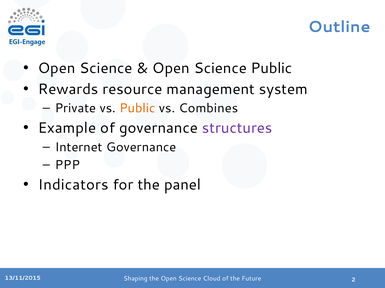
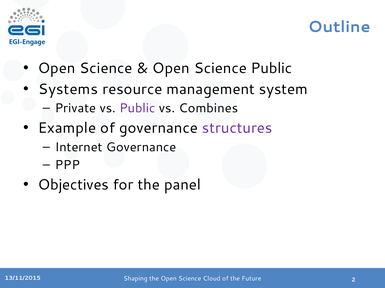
Rewards: Rewards -> Systems (68, 89)
Public colour: orange -> purple (137, 108)
Indicators: Indicators -> Objectives (73, 185)
